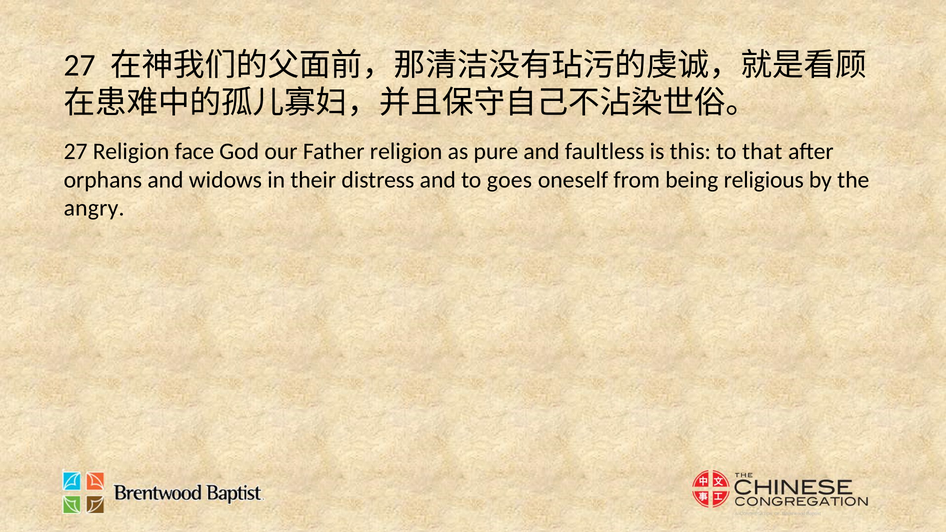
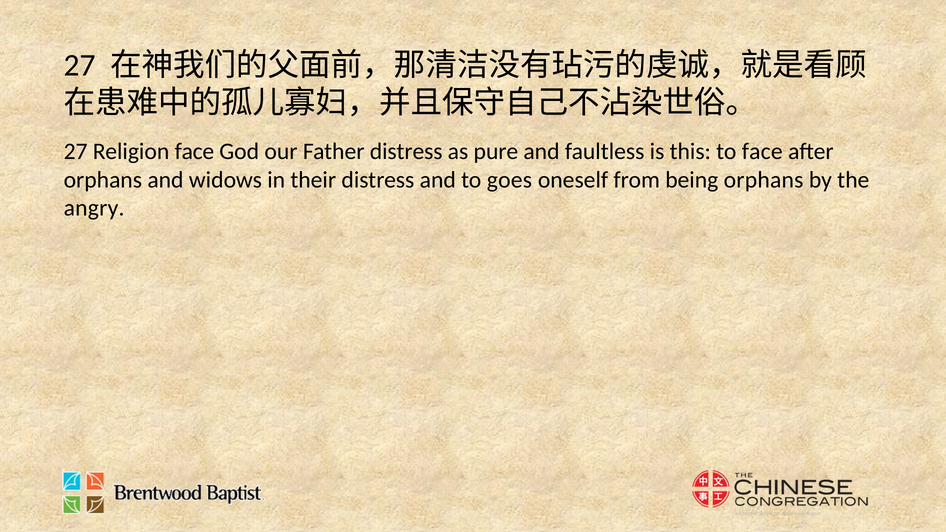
Father religion: religion -> distress (406, 151)
to that: that -> face (762, 151)
being religious: religious -> orphans (764, 180)
